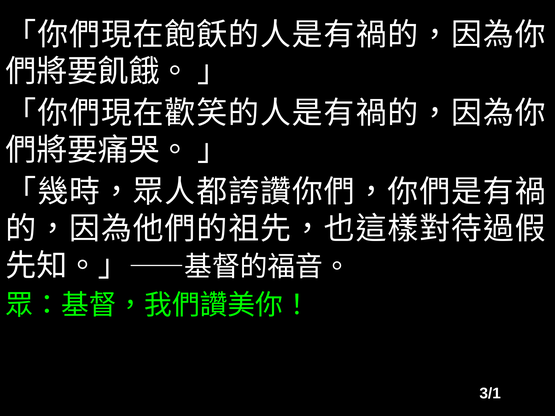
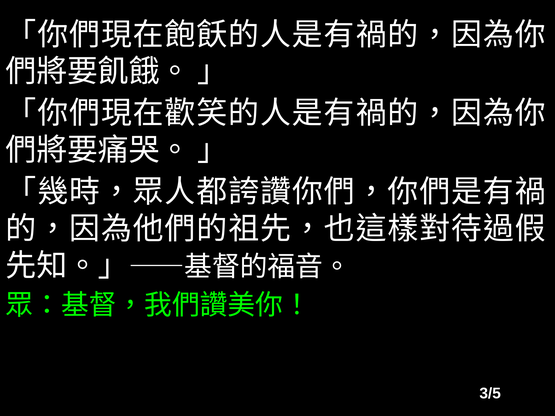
3/1: 3/1 -> 3/5 (490, 394)
